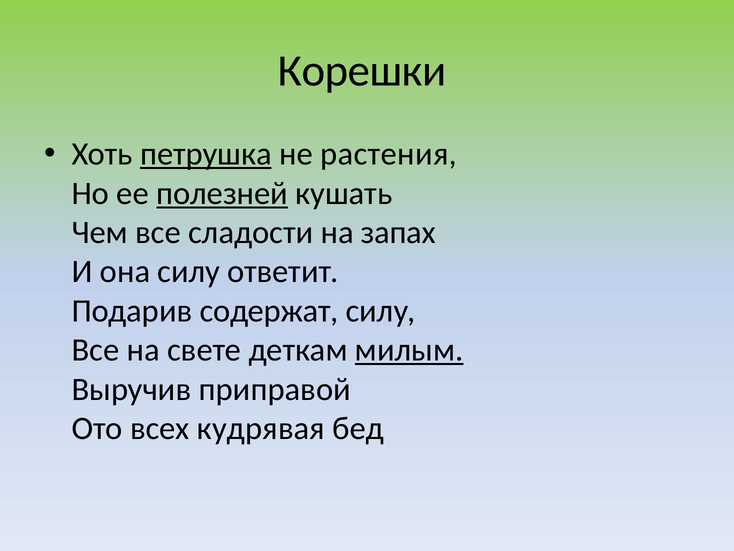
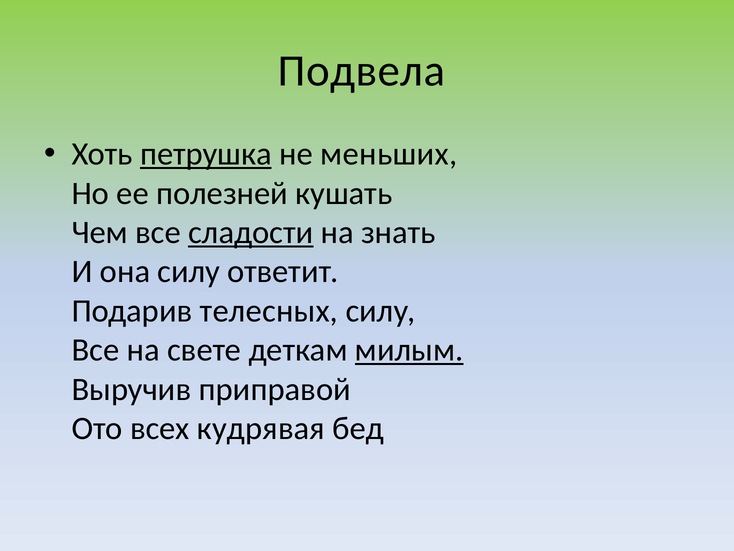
Корешки: Корешки -> Подвела (362, 71)
растения: растения -> меньших (389, 154)
полезней underline: present -> none (222, 193)
сладости underline: none -> present (251, 232)
запах: запах -> знать (398, 232)
содержат: содержат -> телесных (269, 311)
